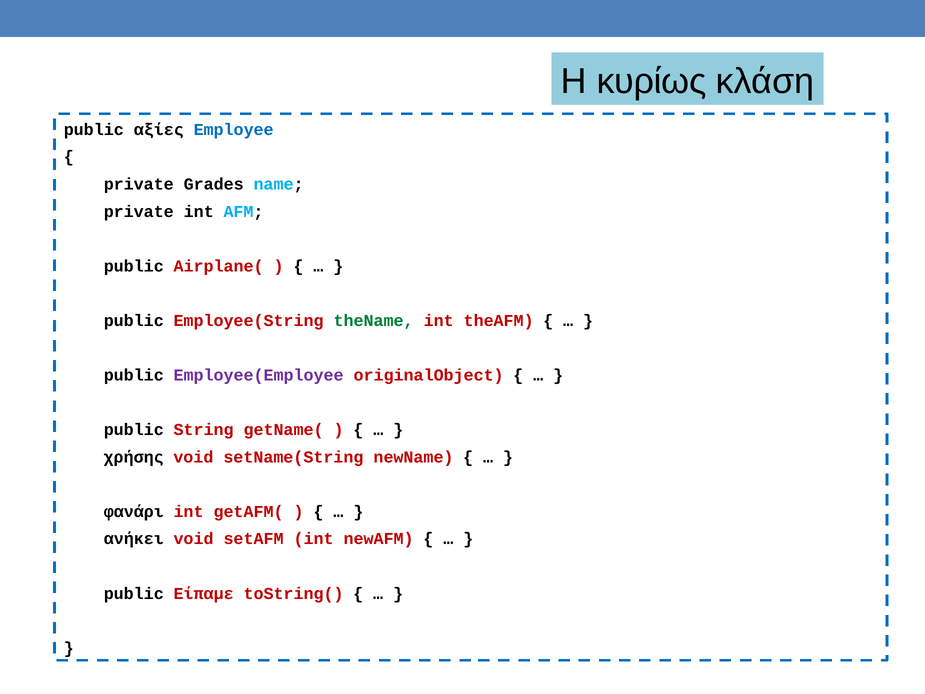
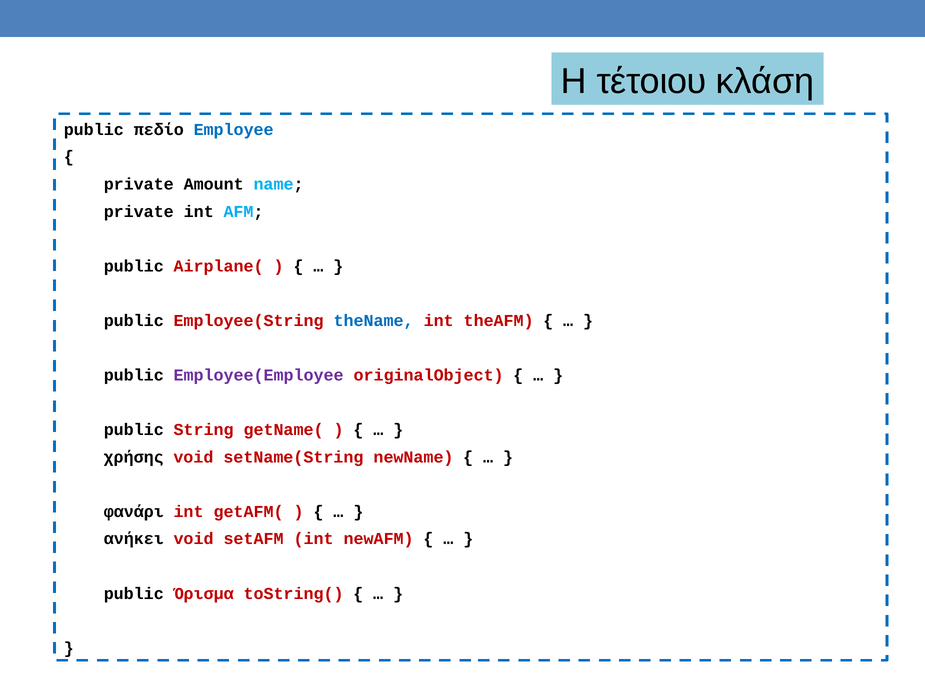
κυρίως: κυρίως -> τέτοιου (651, 81)
αξίες: αξίες -> πεδίο (159, 130)
Grades: Grades -> Amount (214, 184)
theName colour: green -> blue (374, 321)
Είπαμε: Είπαμε -> Όρισμα (204, 593)
